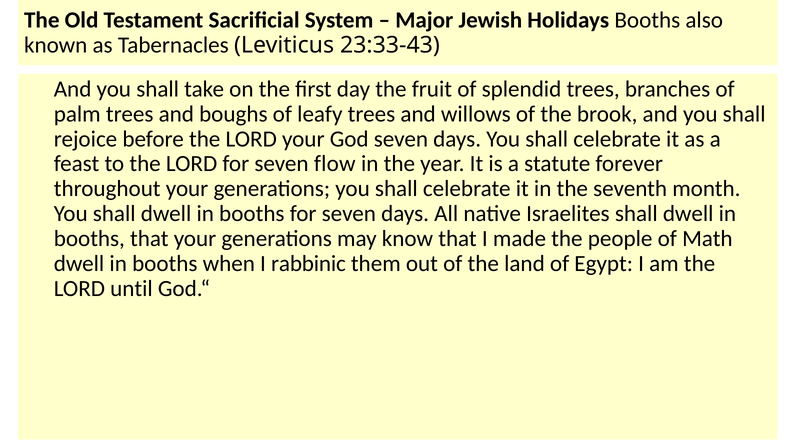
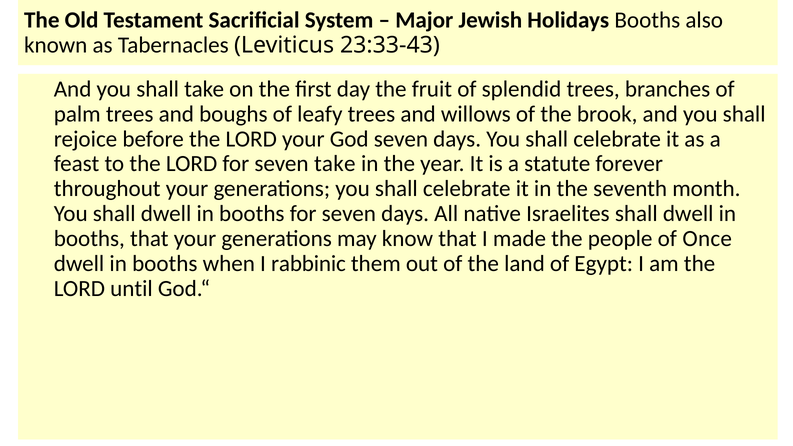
seven flow: flow -> take (335, 164)
Math: Math -> Once (707, 239)
